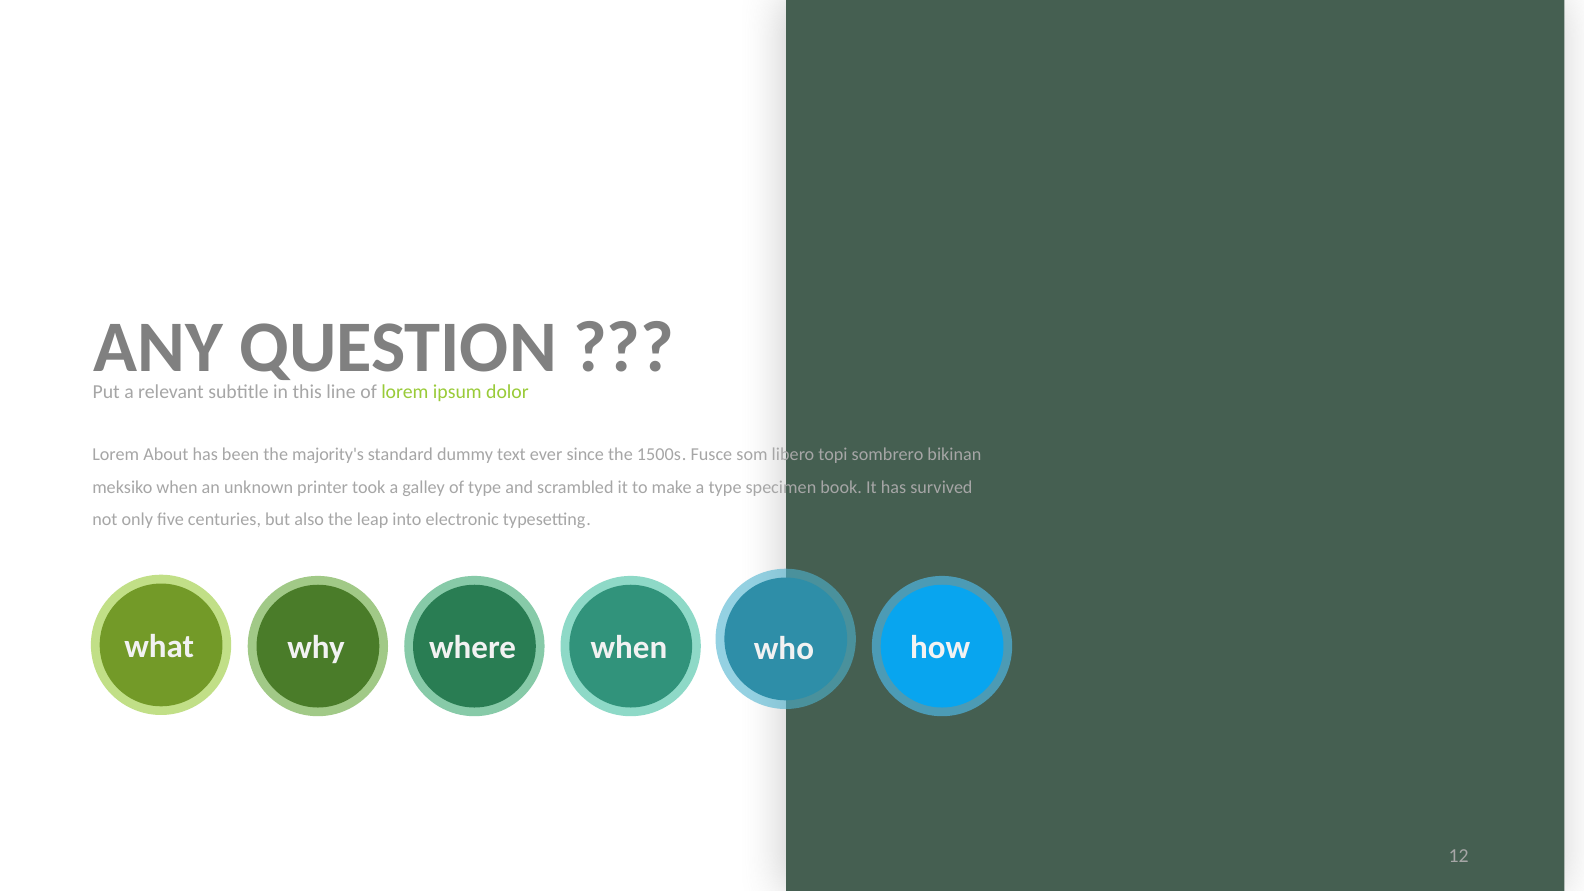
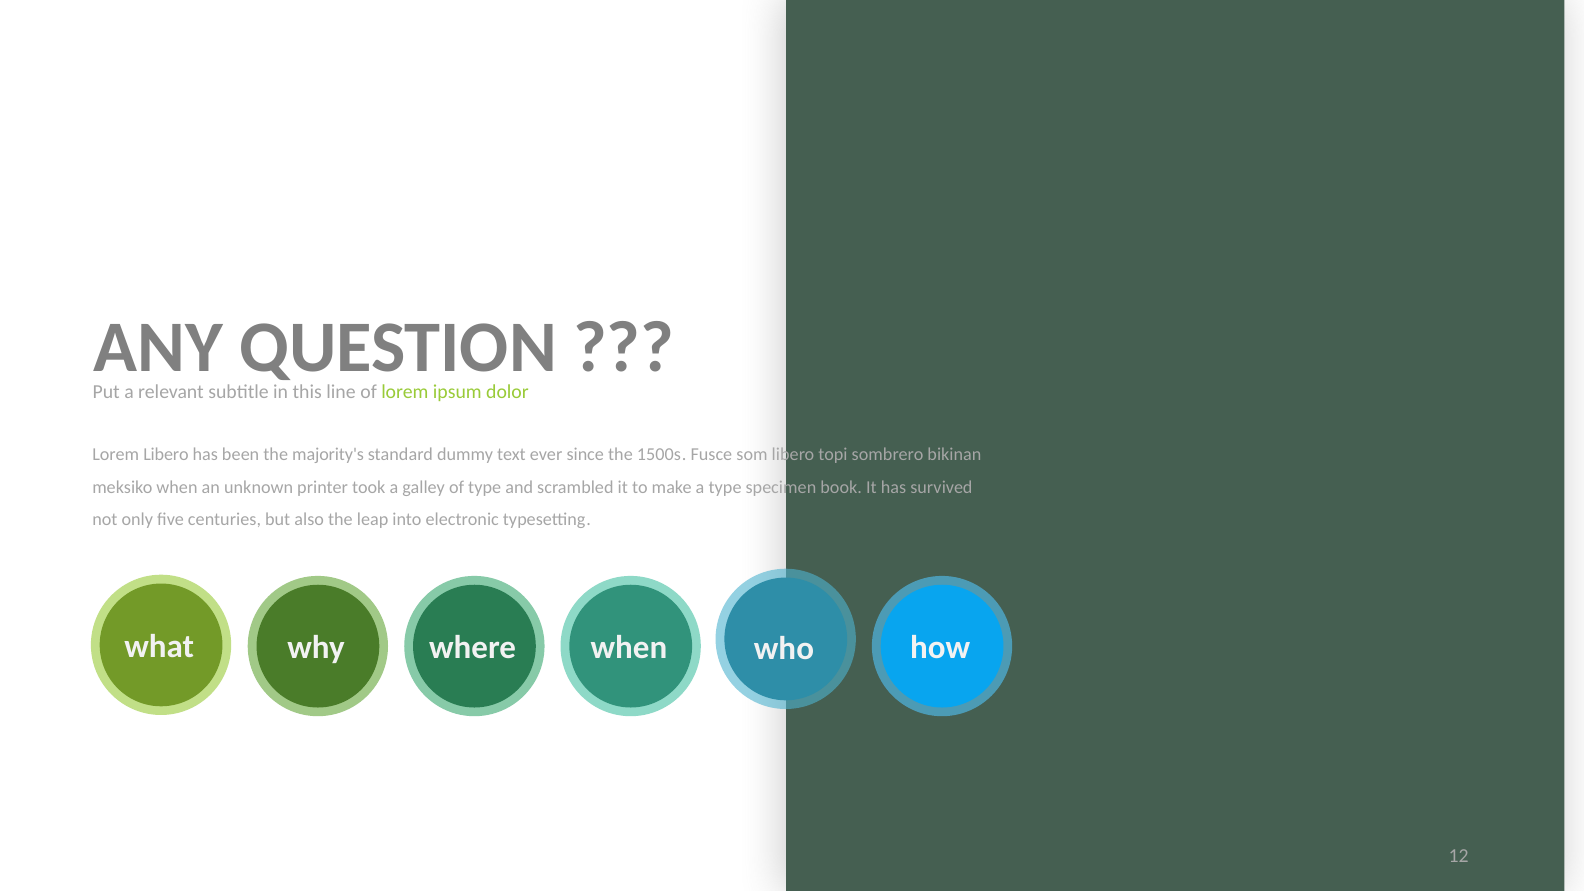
Lorem About: About -> Libero (166, 455)
